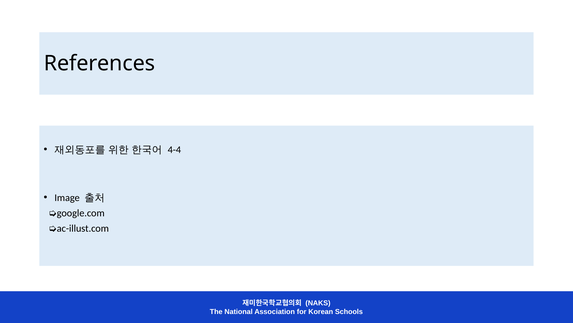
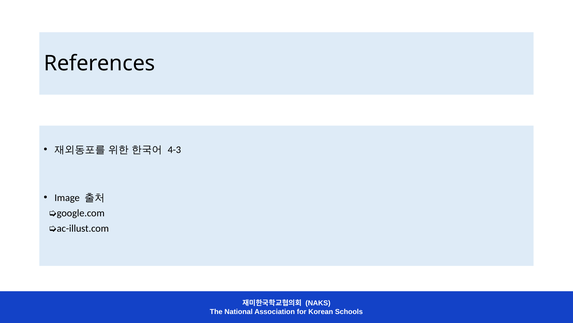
4-4: 4-4 -> 4-3 (174, 150)
